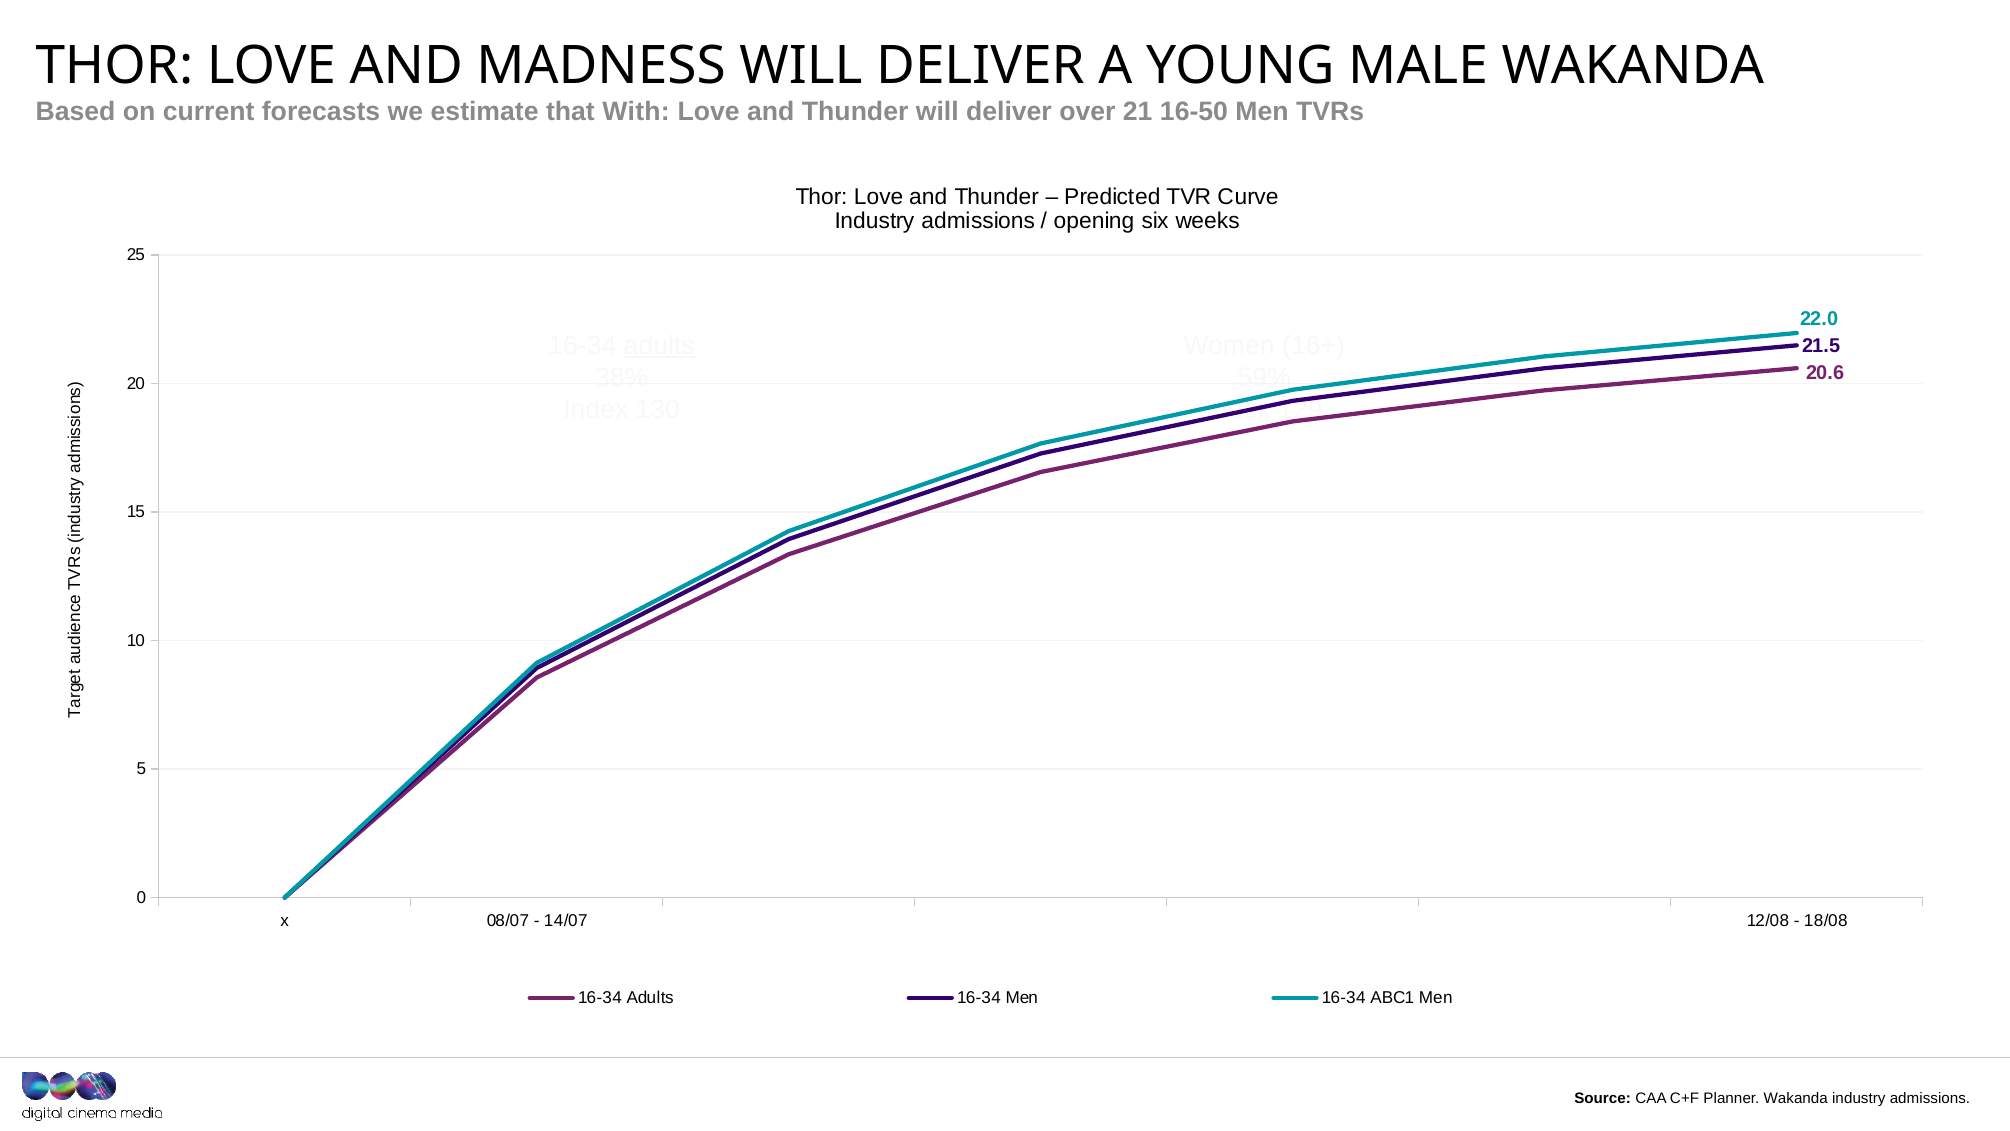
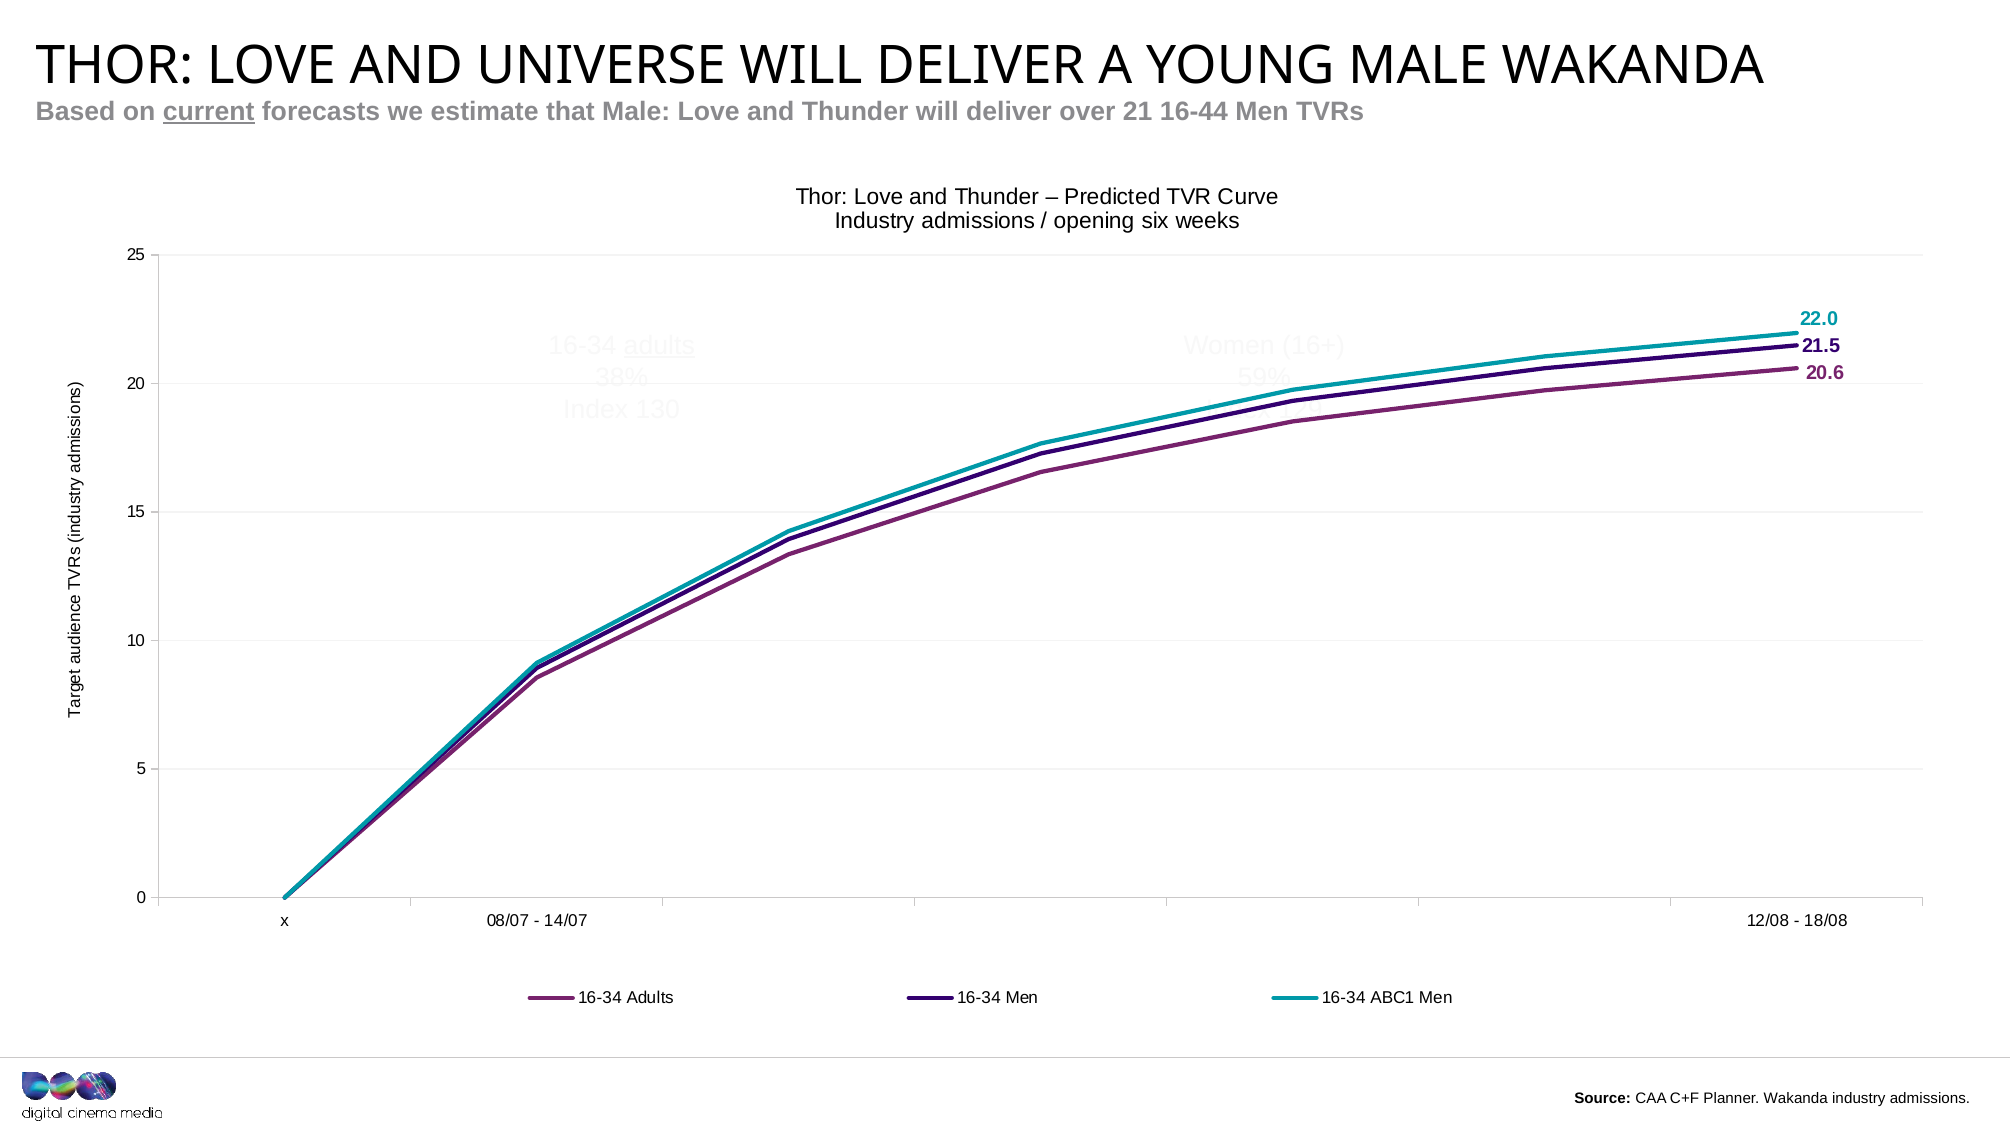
MADNESS: MADNESS -> UNIVERSE (601, 66)
current underline: none -> present (209, 112)
that With: With -> Male (636, 112)
16-50: 16-50 -> 16-44 (1194, 112)
